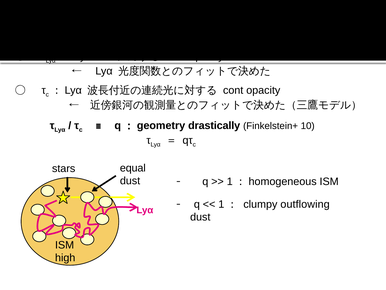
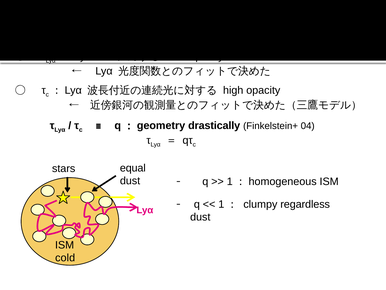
cont: cont -> high (233, 90)
10: 10 -> 04 (308, 126)
outflowing: outflowing -> regardless (305, 204)
high: high -> cold (65, 257)
